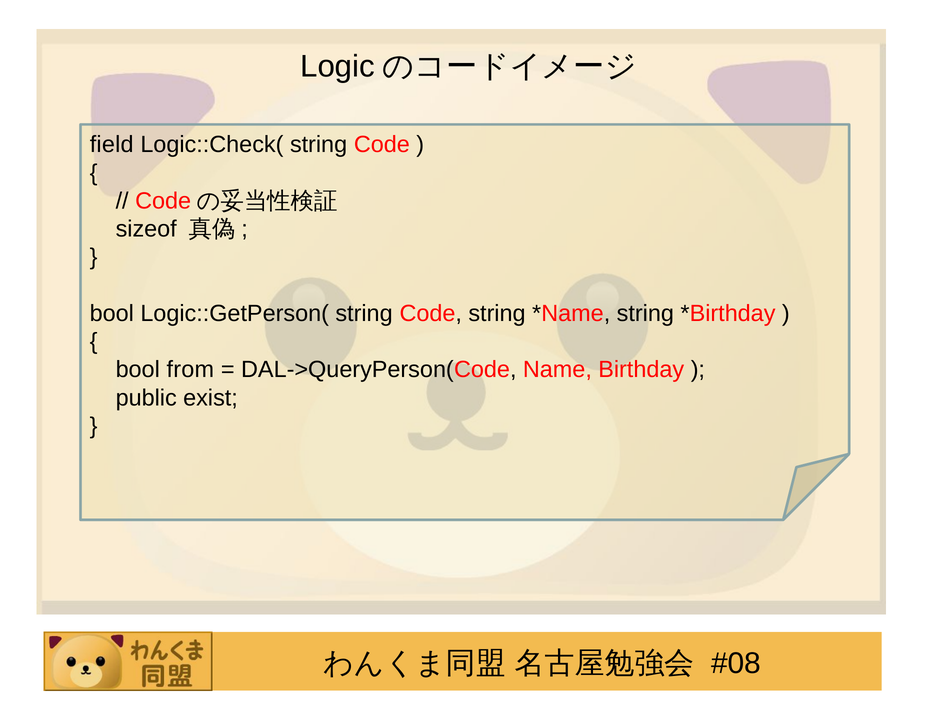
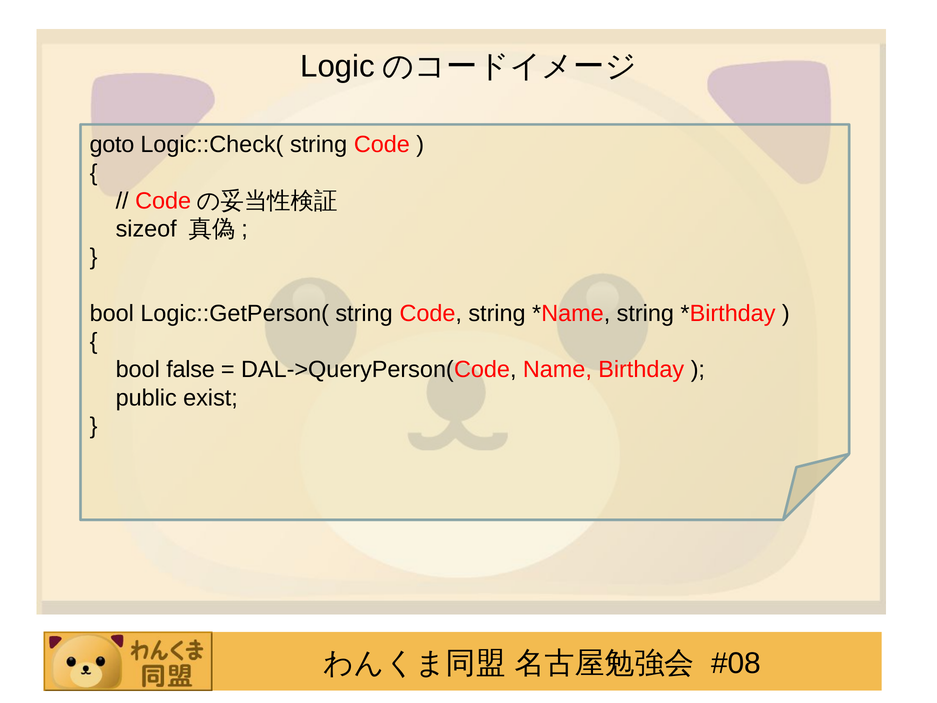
field: field -> goto (112, 145)
from: from -> false (191, 370)
